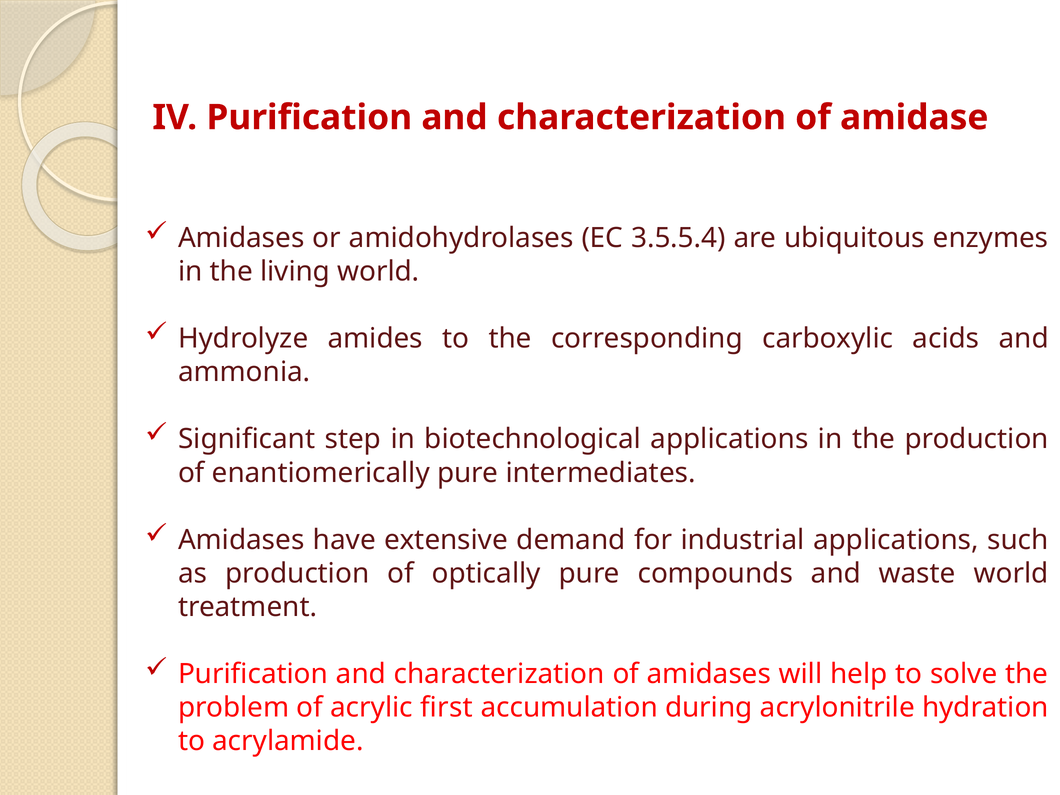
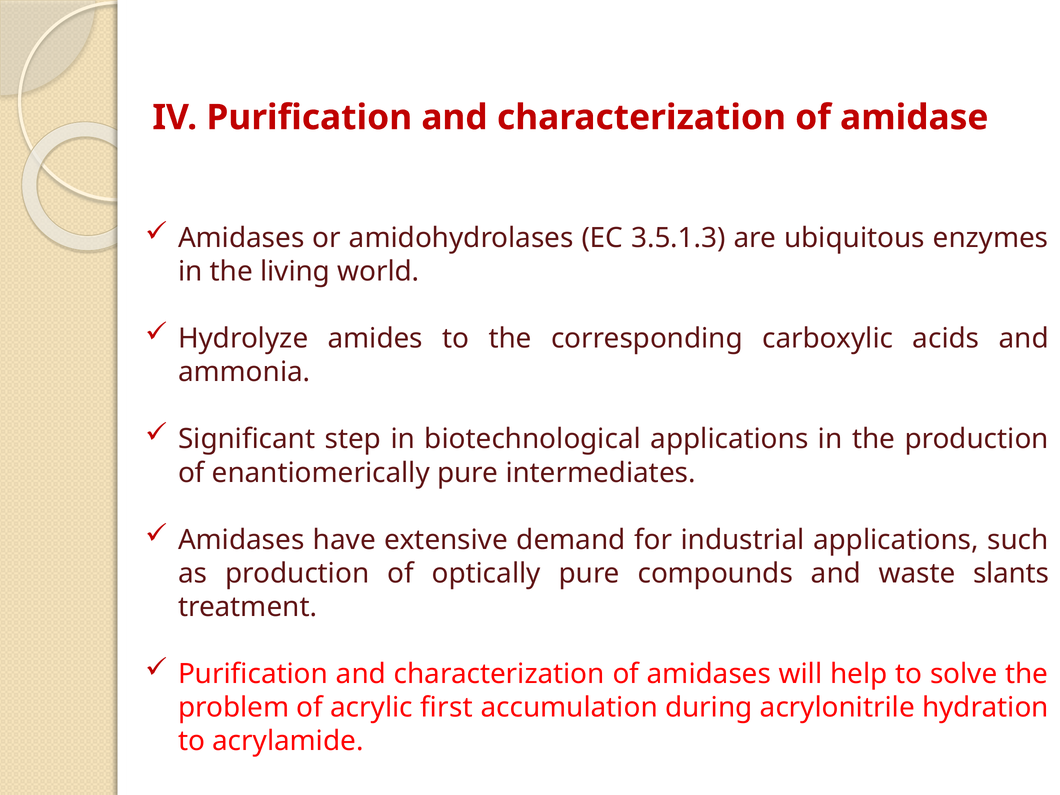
3.5.5.4: 3.5.5.4 -> 3.5.1.3 (678, 238)
waste world: world -> slants (1011, 573)
